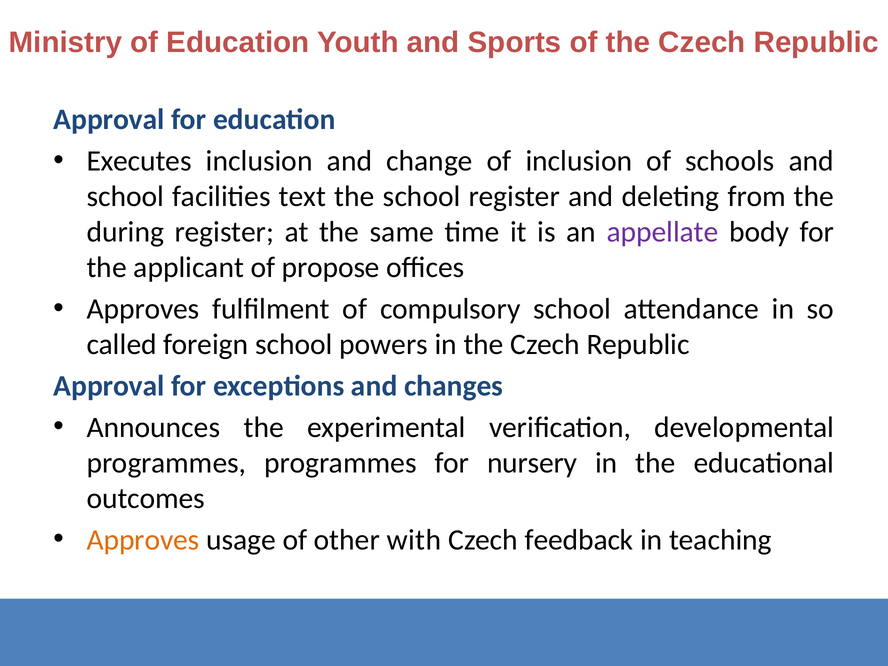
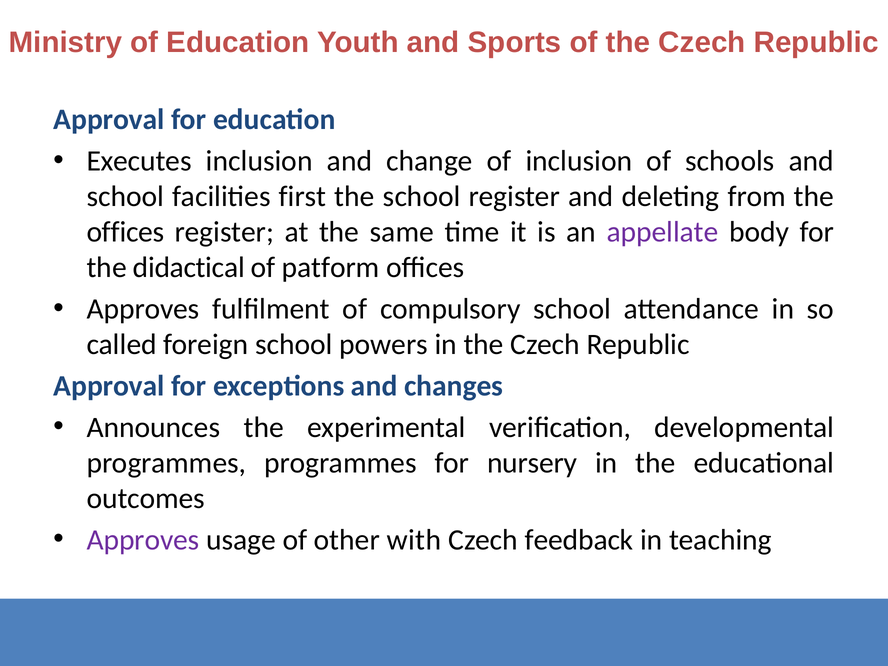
text: text -> first (303, 196)
during: during -> offices (125, 232)
applicant: applicant -> didactical (189, 268)
propose: propose -> patform (331, 268)
Approves colour: orange -> purple (143, 540)
